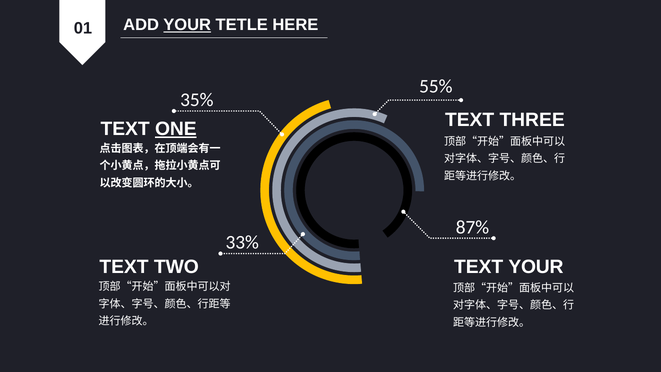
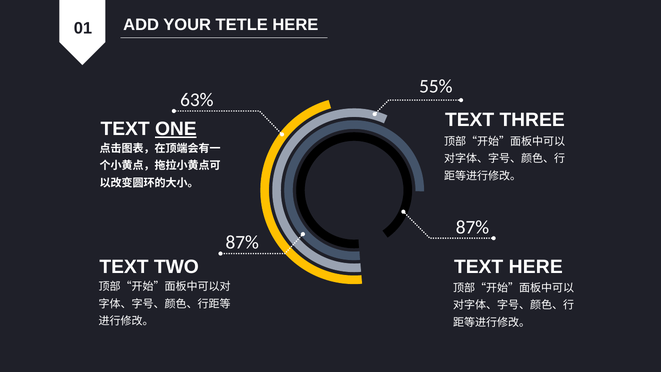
YOUR underline: present -> none (187, 25)
35%: 35% -> 63% (197, 100)
33%: 33% -> 87% (242, 242)
TEXT YOUR: YOUR -> HERE (536, 267)
